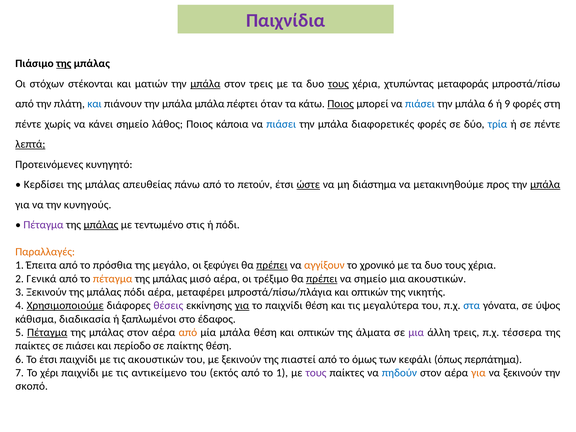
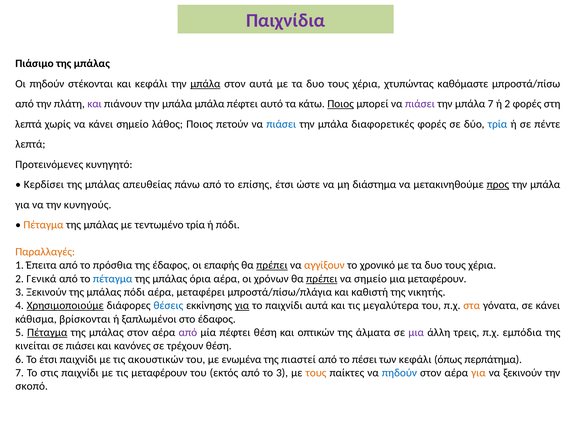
της underline: present -> none (64, 64)
Οι στόχων: στόχων -> πηδούν (47, 84)
και ματιών: ματιών -> κεφάλι (151, 84)
στον τρεις: τρεις -> αυτά (261, 84)
τους underline: present -> none (338, 84)
μεταφοράς: μεταφοράς -> καθόμαστε (463, 84)
και colour: blue -> purple (95, 104)
όταν: όταν -> αυτό (272, 104)
πιάσει colour: blue -> purple (420, 104)
μπάλα 6: 6 -> 7 (491, 104)
ή 9: 9 -> 2 (507, 104)
πέντε: πέντε -> λεπτά (28, 124)
κάποια: κάποια -> πετούν (232, 124)
λεπτά underline: present -> none (30, 144)
πετούν: πετούν -> επίσης (255, 185)
ώστε underline: present -> none (308, 185)
προς underline: none -> present (498, 185)
μπάλα underline: present -> none (545, 185)
Πέταγμα colour: purple -> orange (43, 225)
μπάλας underline: present -> none (101, 225)
τεντωμένο στις: στις -> τρία (195, 225)
της μεγάλο: μεγάλο -> έδαφος (171, 265)
ξεφύγει: ξεφύγει -> επαφής (221, 265)
πέταγμα colour: orange -> blue (113, 279)
μισό: μισό -> όρια (200, 279)
τρέξιμο: τρέξιμο -> χρόνων (271, 279)
μια ακουστικών: ακουστικών -> μεταφέρουν (437, 279)
μπροστά/πίσω/πλάγια και οπτικών: οπτικών -> καθιστή (370, 292)
θέσεις colour: purple -> blue (168, 306)
παιχνίδι θέση: θέση -> αυτά (317, 306)
στα colour: blue -> orange (472, 306)
σε ύψος: ύψος -> κάνει (548, 306)
διαδικασία: διαδικασία -> βρίσκονται (85, 319)
από colour: orange -> purple (188, 332)
μία μπάλα: μπάλα -> πέφτει (235, 332)
τέσσερα: τέσσερα -> εμπόδια (522, 332)
παίκτες: παίκτες -> κινείται (33, 346)
περίοδο: περίοδο -> κανόνες (132, 346)
παίκτης: παίκτης -> τρέχουν (185, 346)
με ξεκινούν: ξεκινούν -> ενωμένα (241, 359)
όμως: όμως -> πέσει (364, 359)
χέρι: χέρι -> στις (49, 373)
τις αντικείμενο: αντικείμενο -> μεταφέρουν (159, 373)
το 1: 1 -> 3 (282, 373)
τους colour: purple -> orange (316, 373)
